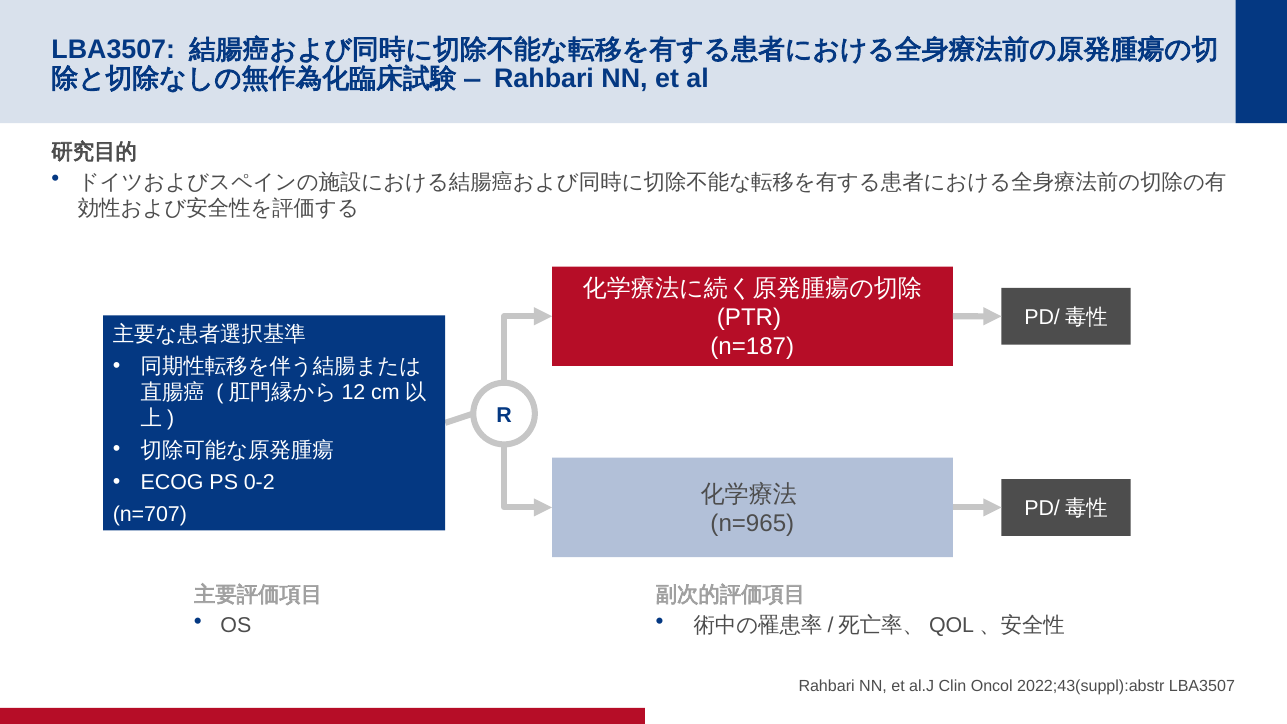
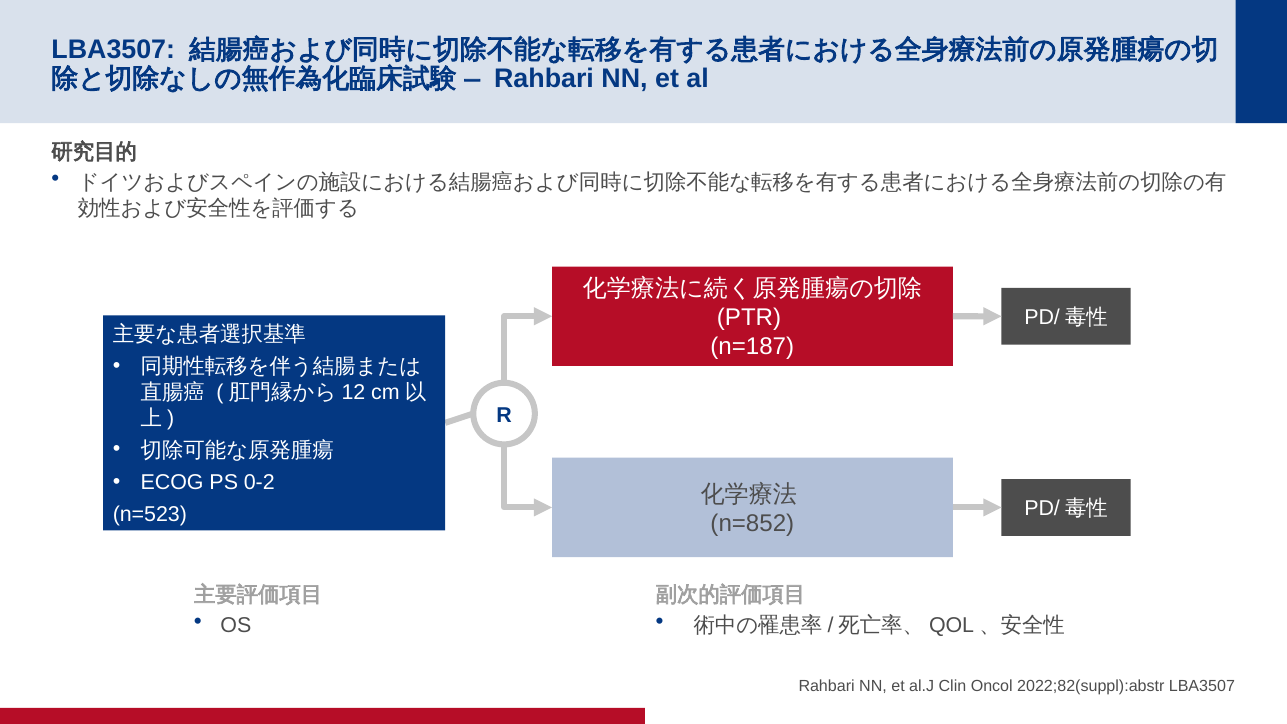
n=707: n=707 -> n=523 (150, 514)
n=965: n=965 -> n=852 (752, 524)
2022;43(suppl):abstr: 2022;43(suppl):abstr -> 2022;82(suppl):abstr (1091, 686)
